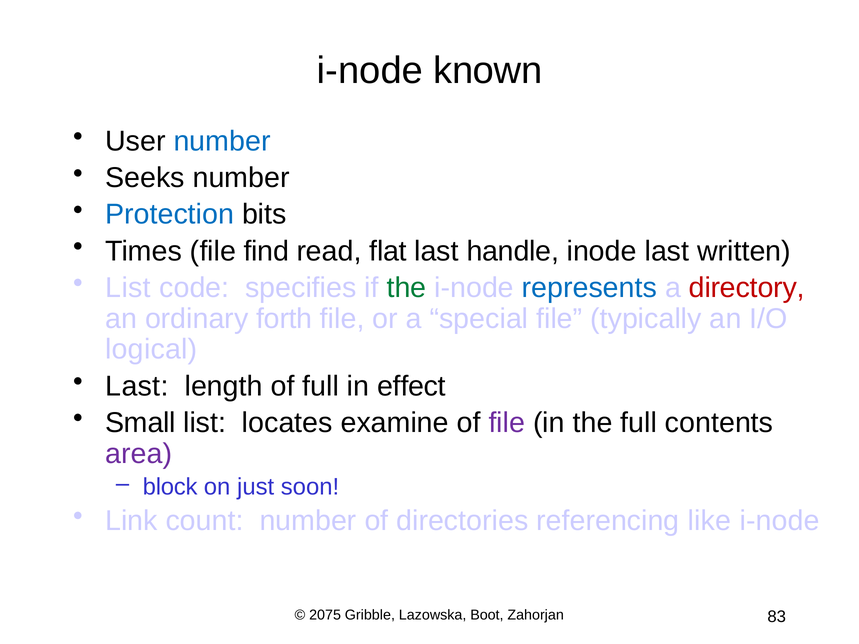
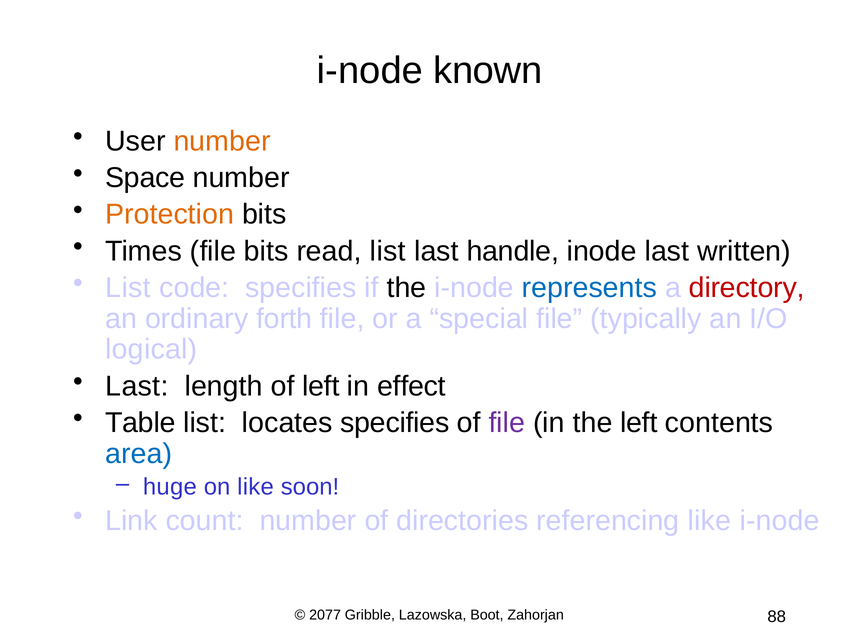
number colour: blue -> orange (222, 141)
Seeks: Seeks -> Space (145, 178)
Protection colour: blue -> orange (170, 215)
file find: find -> bits (266, 251)
read flat: flat -> list (388, 251)
the colour: green -> black (407, 288)
of full: full -> left (321, 386)
Small: Small -> Table (140, 423)
locates examine: examine -> specifies (395, 423)
the full: full -> left (639, 423)
area colour: purple -> blue (139, 454)
block: block -> huge (170, 487)
on just: just -> like (256, 487)
2075: 2075 -> 2077 (325, 615)
83: 83 -> 88 (777, 617)
